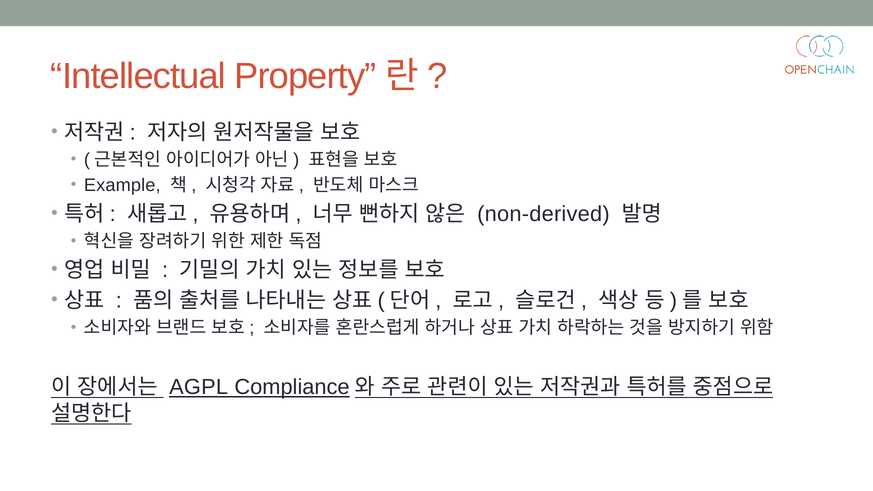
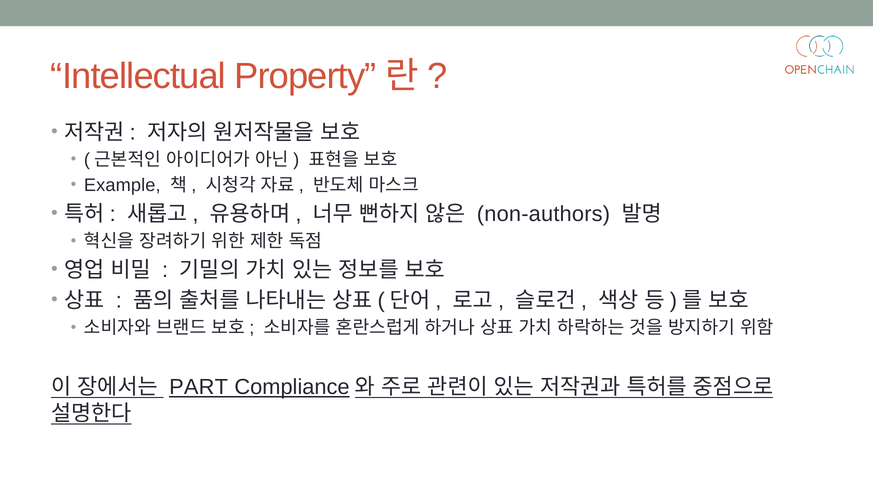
non-derived: non-derived -> non-authors (543, 214)
AGPL: AGPL -> PART (199, 387)
